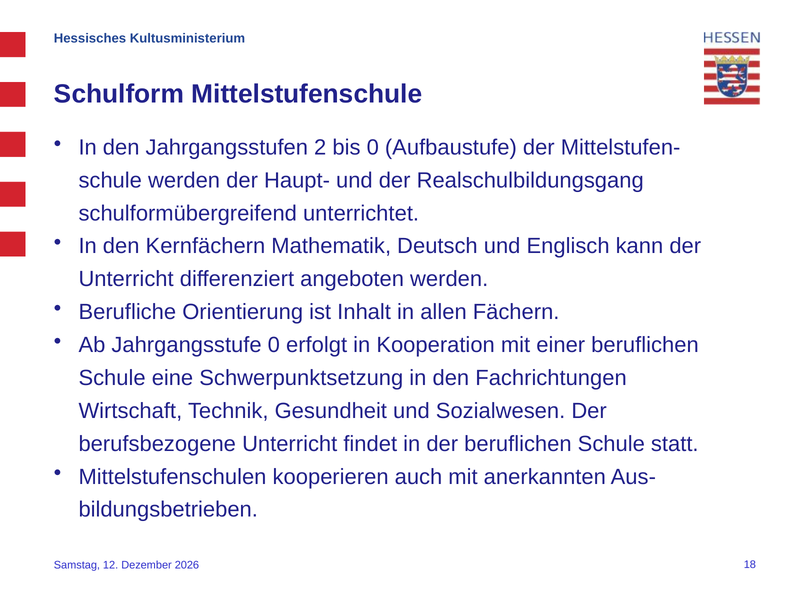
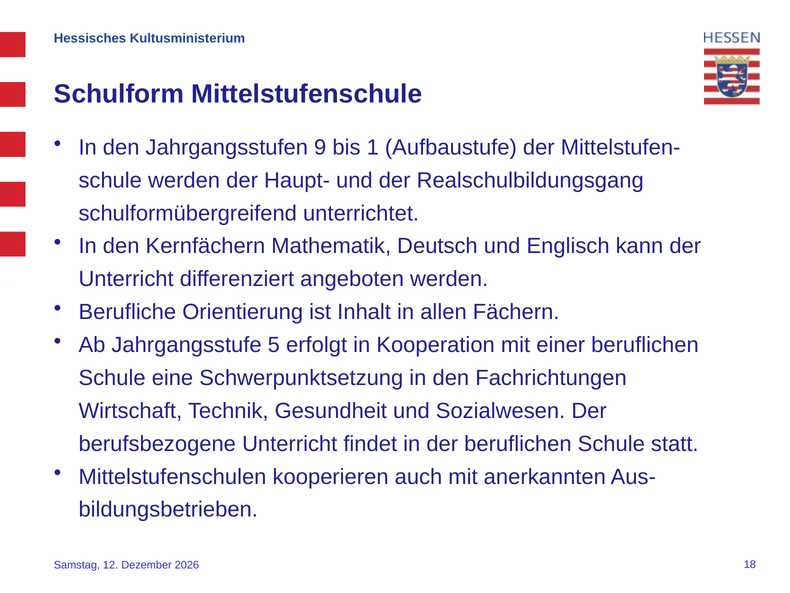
2: 2 -> 9 (320, 147)
bis 0: 0 -> 1 (373, 147)
Jahrgangsstufe 0: 0 -> 5 (274, 345)
